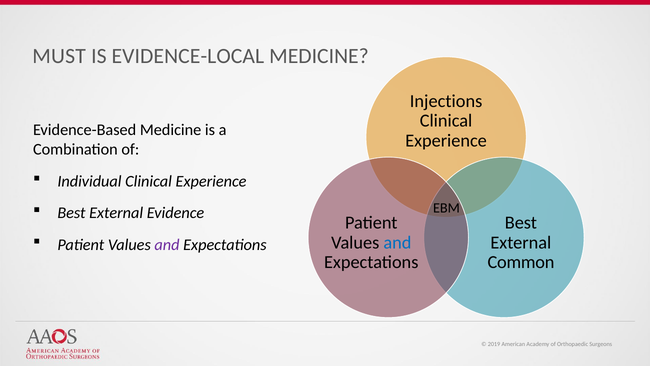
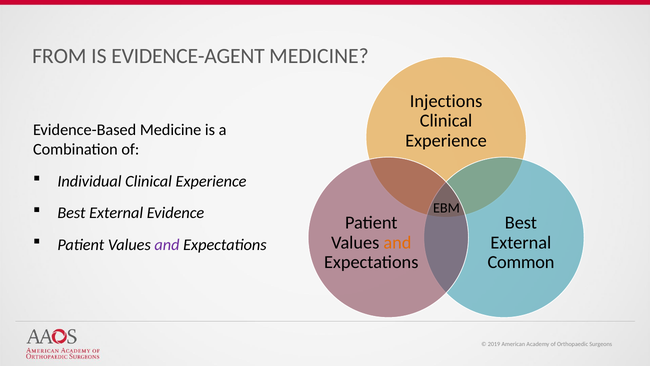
MUST: MUST -> FROM (59, 56)
EVIDENCE-LOCAL: EVIDENCE-LOCAL -> EVIDENCE-AGENT (188, 56)
and colour: blue -> orange (397, 242)
